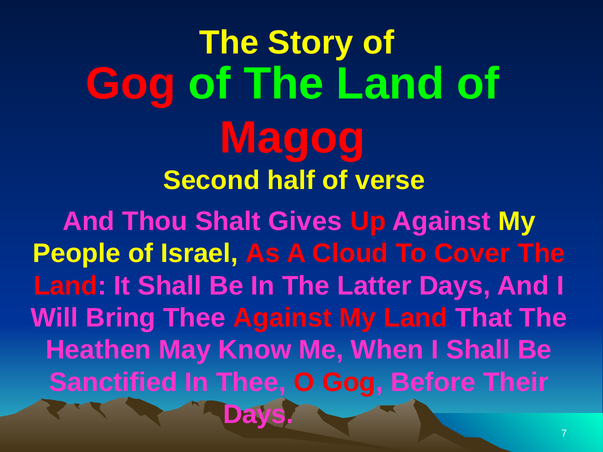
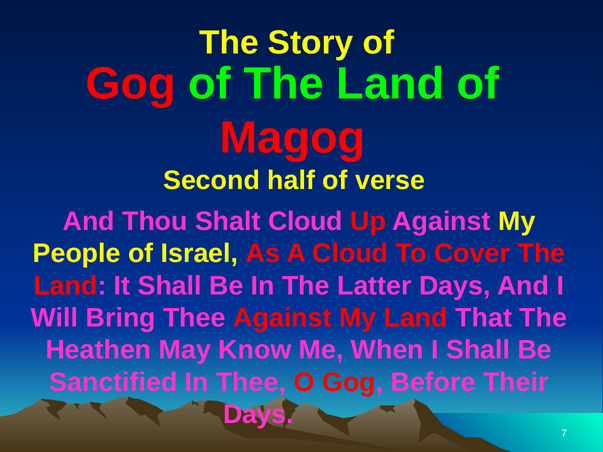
Shalt Gives: Gives -> Cloud (305, 222)
